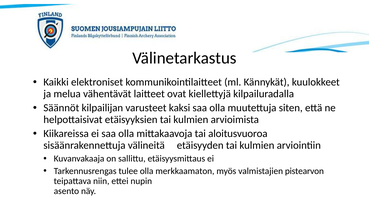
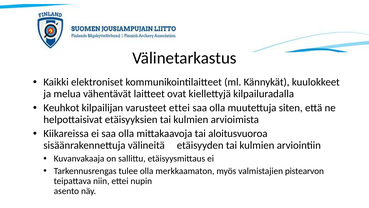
Säännöt: Säännöt -> Keuhkot (61, 108)
varusteet kaksi: kaksi -> ettei (179, 108)
